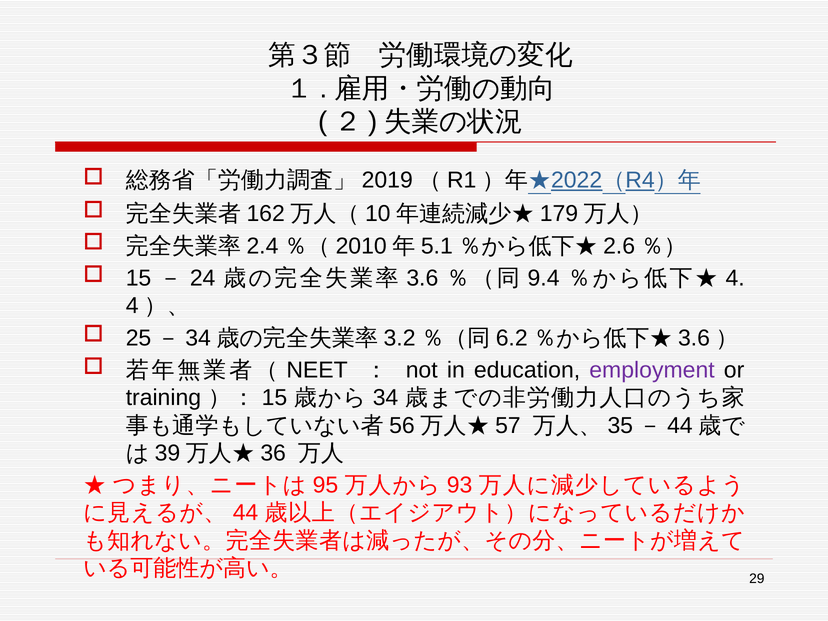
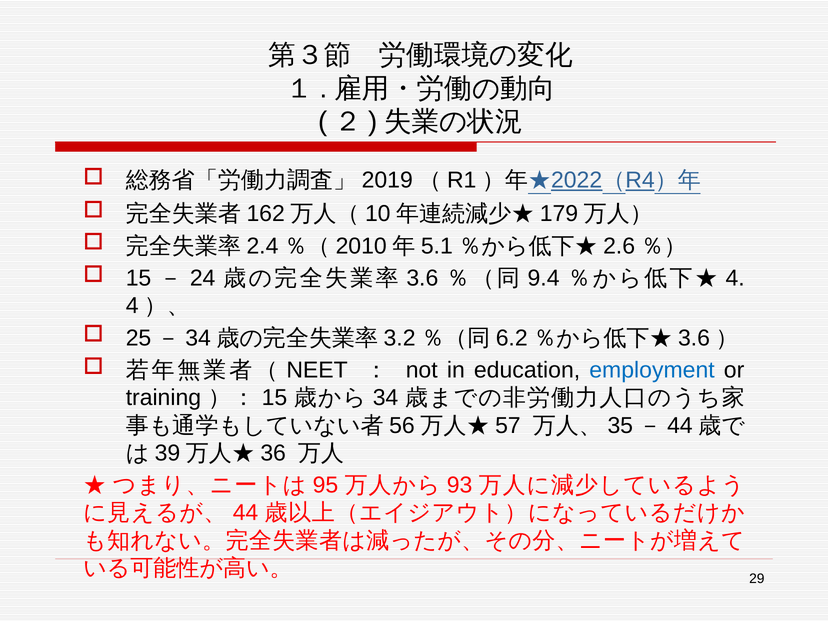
employment colour: purple -> blue (652, 370)
